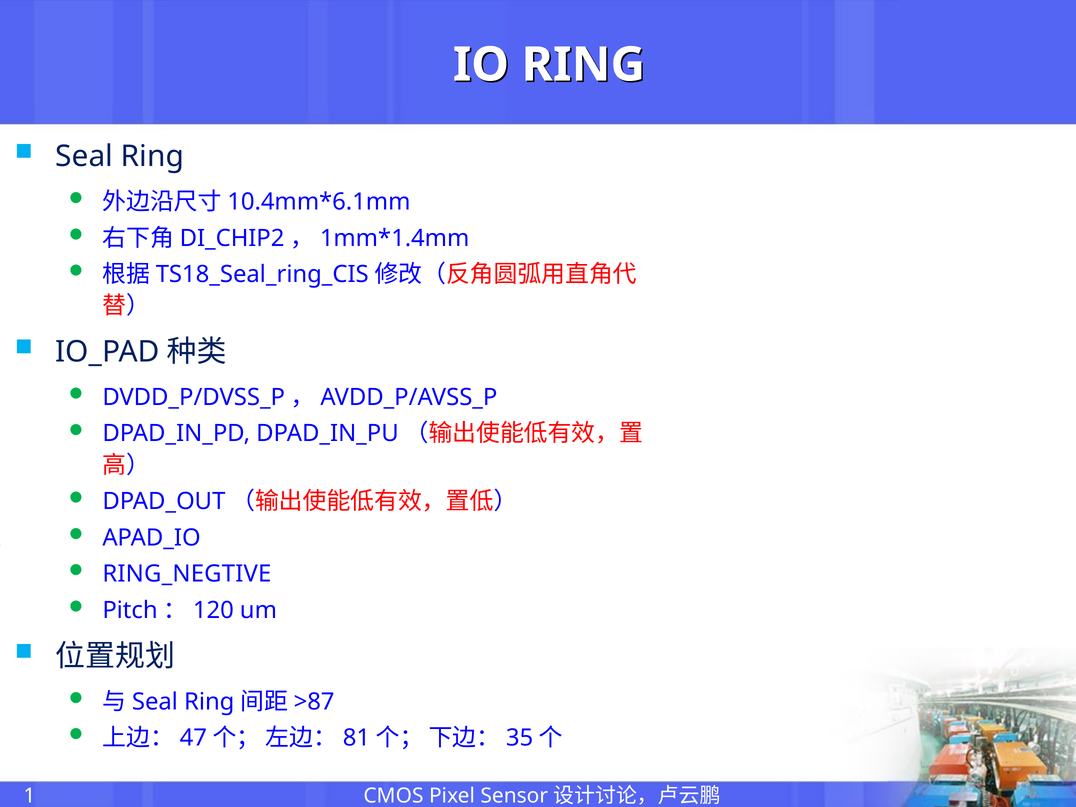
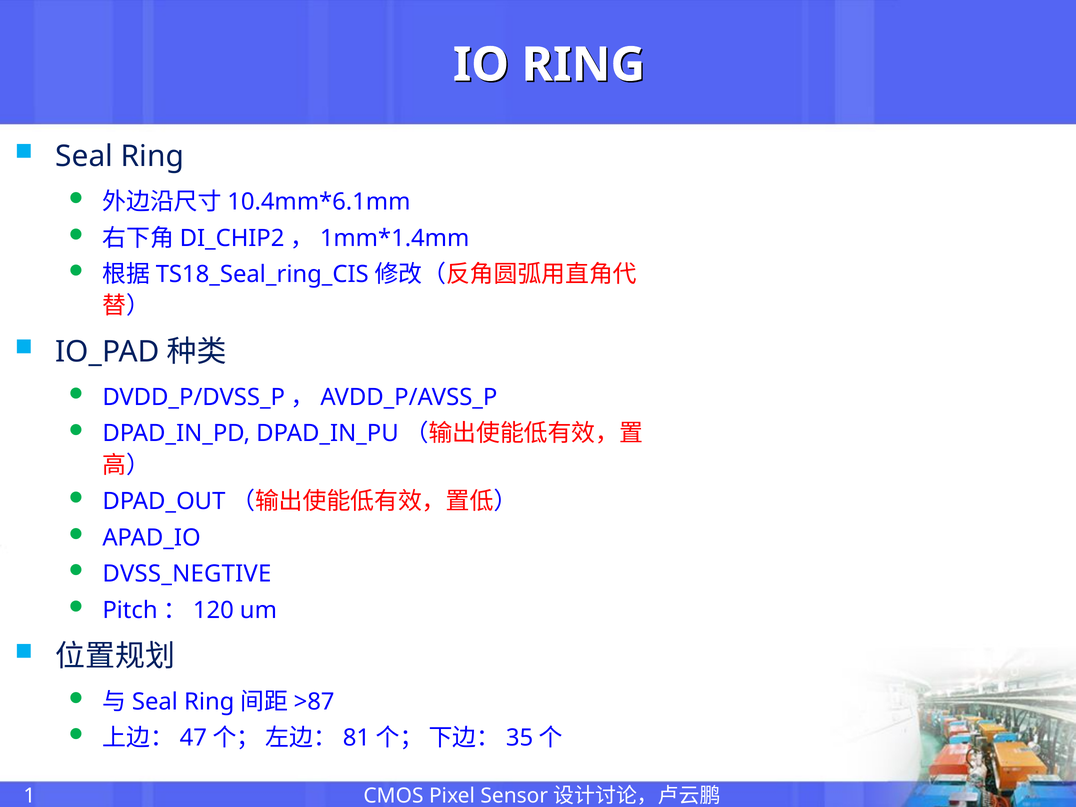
RING_NEGTIVE: RING_NEGTIVE -> DVSS_NEGTIVE (187, 574)
